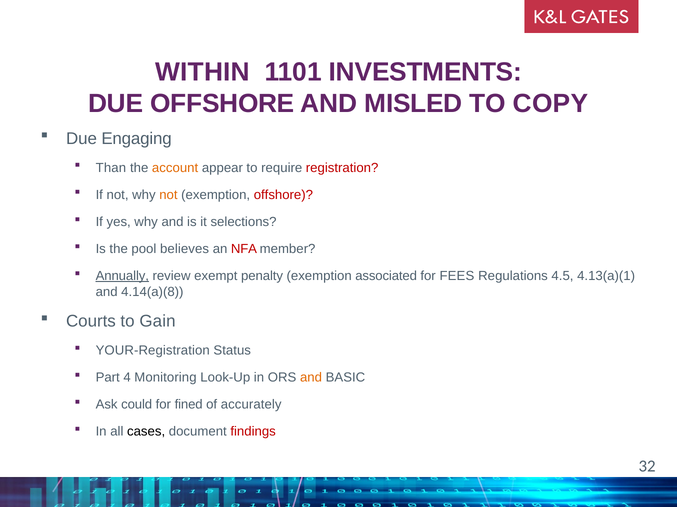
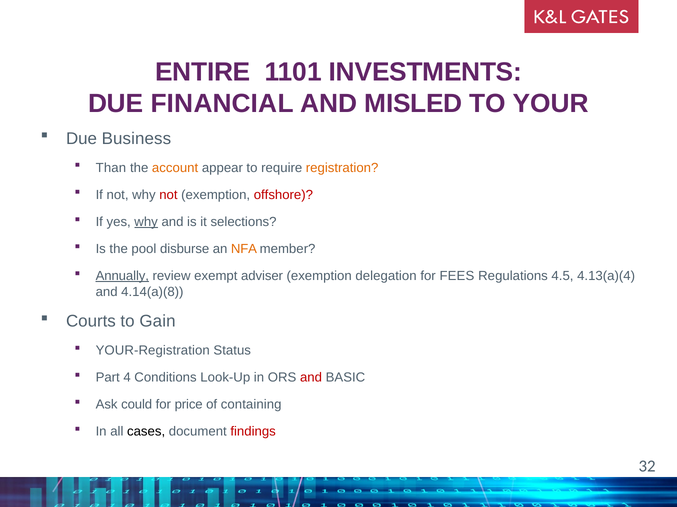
WITHIN: WITHIN -> ENTIRE (203, 72)
DUE OFFSHORE: OFFSHORE -> FINANCIAL (222, 104)
COPY: COPY -> YOUR (551, 104)
Engaging: Engaging -> Business (136, 139)
registration colour: red -> orange (342, 168)
not colour: orange -> red (168, 195)
why underline: none -> present (146, 222)
believes: believes -> disburse (185, 249)
NFA colour: red -> orange (244, 249)
penalty: penalty -> adviser (262, 276)
associated: associated -> delegation (386, 276)
4.13(a)(1: 4.13(a)(1 -> 4.13(a)(4 (606, 276)
Monitoring: Monitoring -> Conditions (166, 378)
and colour: orange -> red (311, 378)
fined: fined -> price (189, 405)
accurately: accurately -> containing (251, 405)
